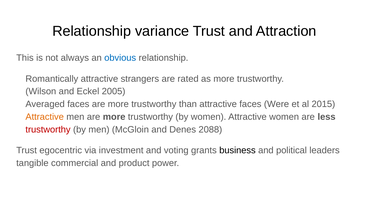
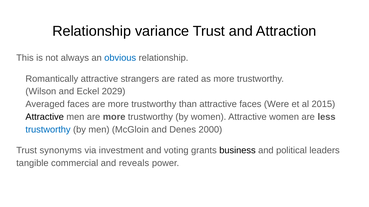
2005: 2005 -> 2029 (114, 92)
Attractive colour: orange -> black (45, 117)
trustworthy colour: red -> blue (48, 130)
2088: 2088 -> 2000 (210, 130)
egocentric: egocentric -> synonyms (61, 151)
product: product -> reveals (134, 163)
